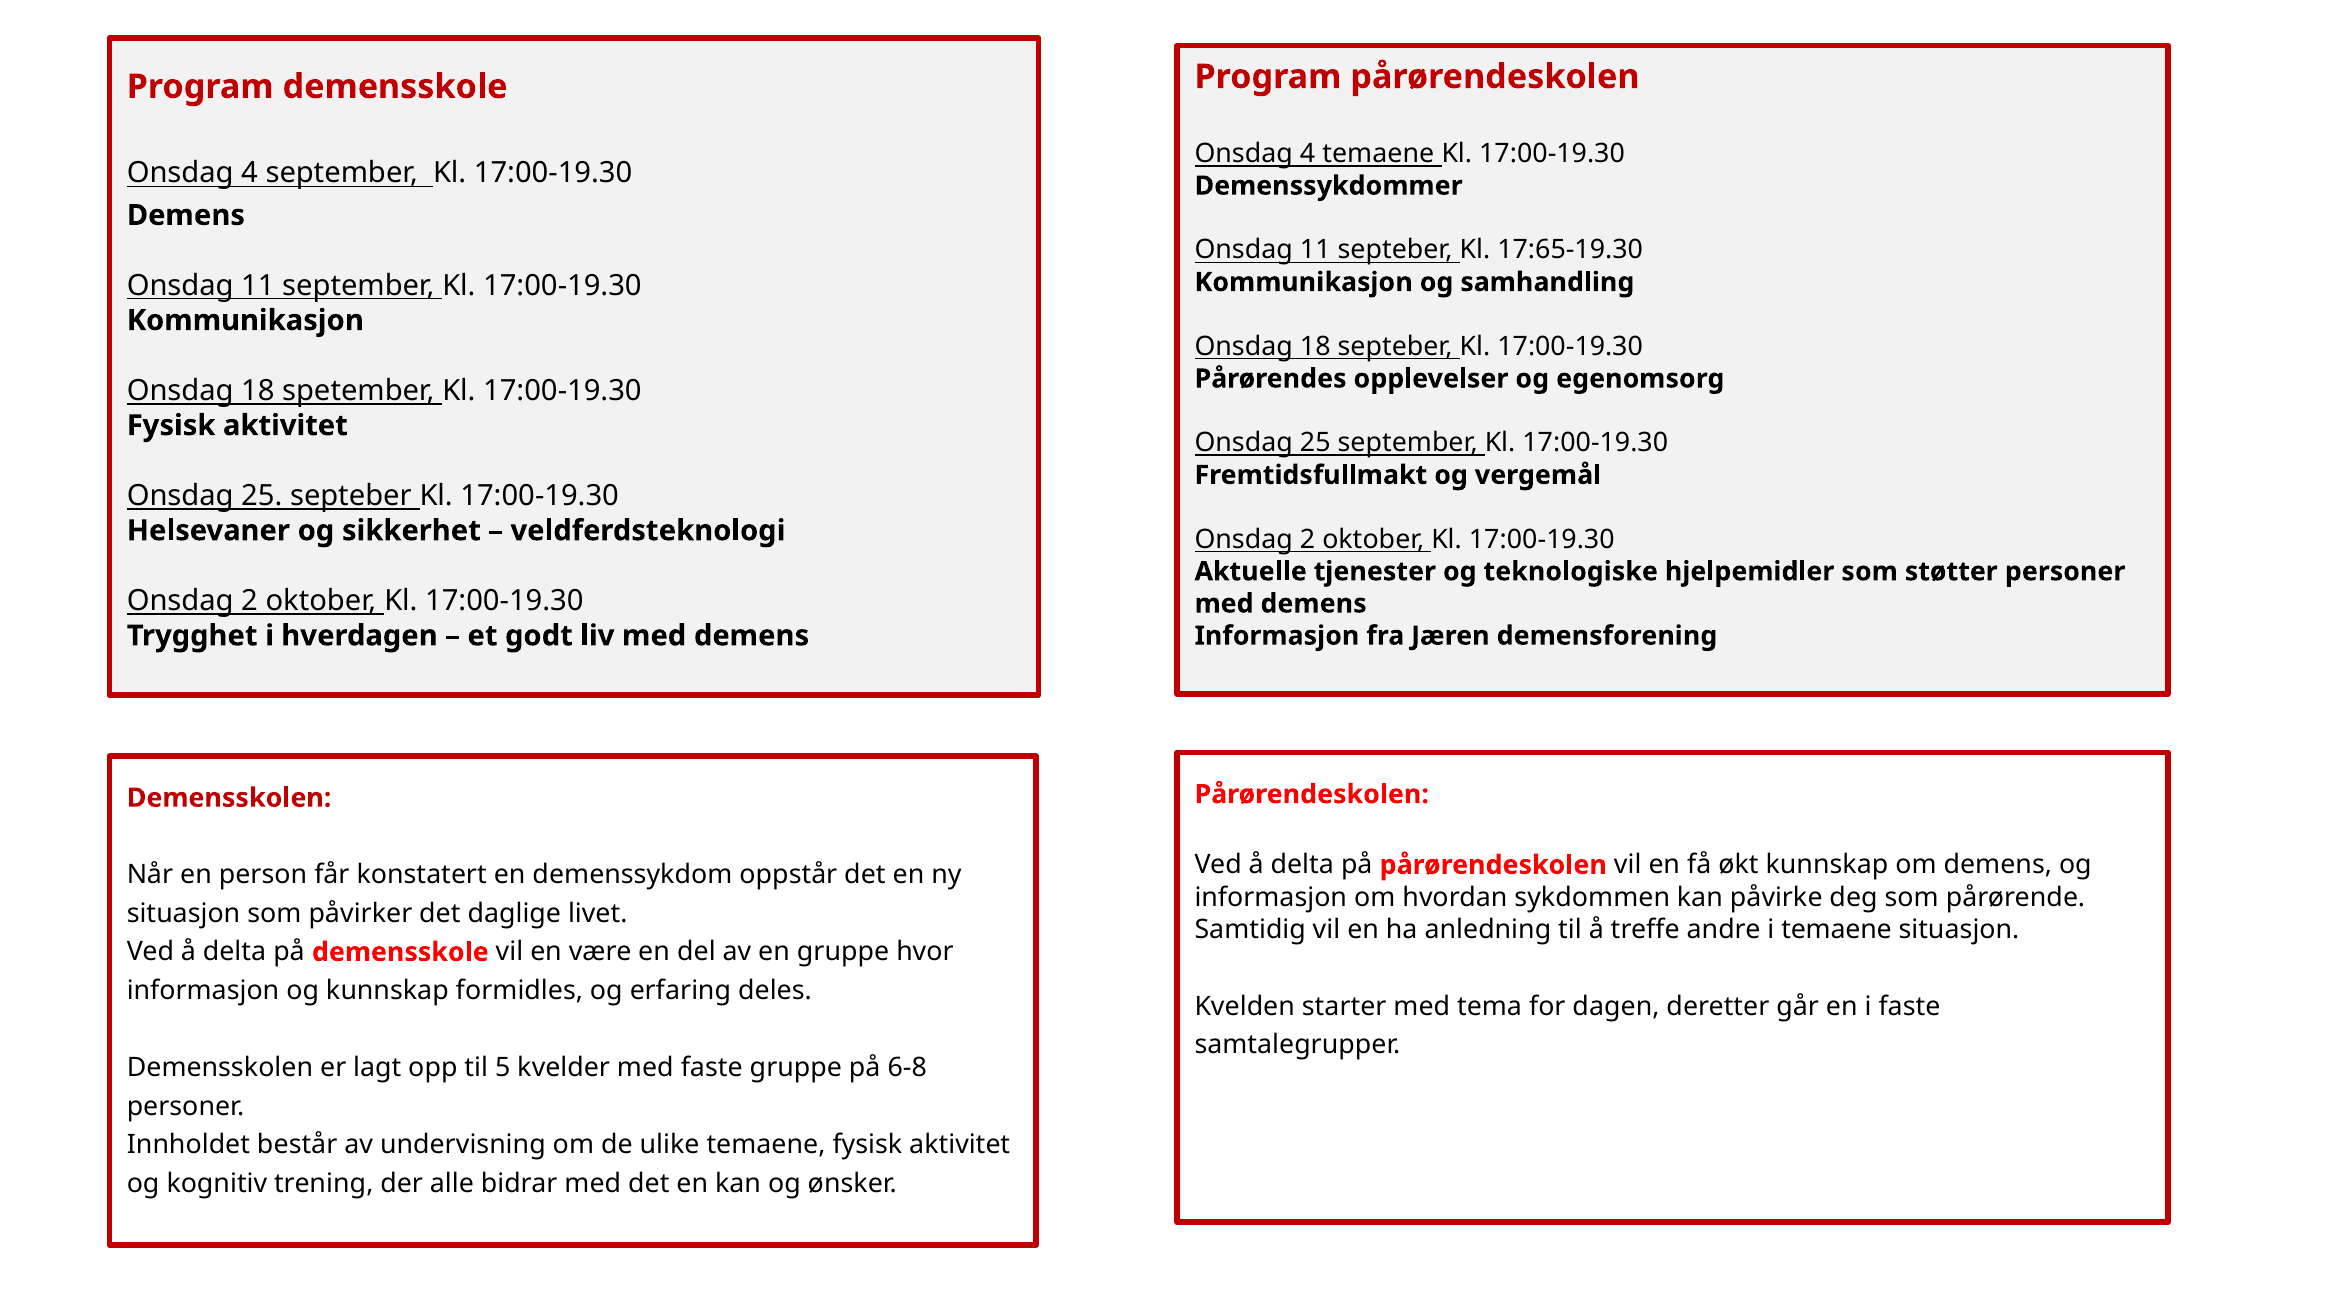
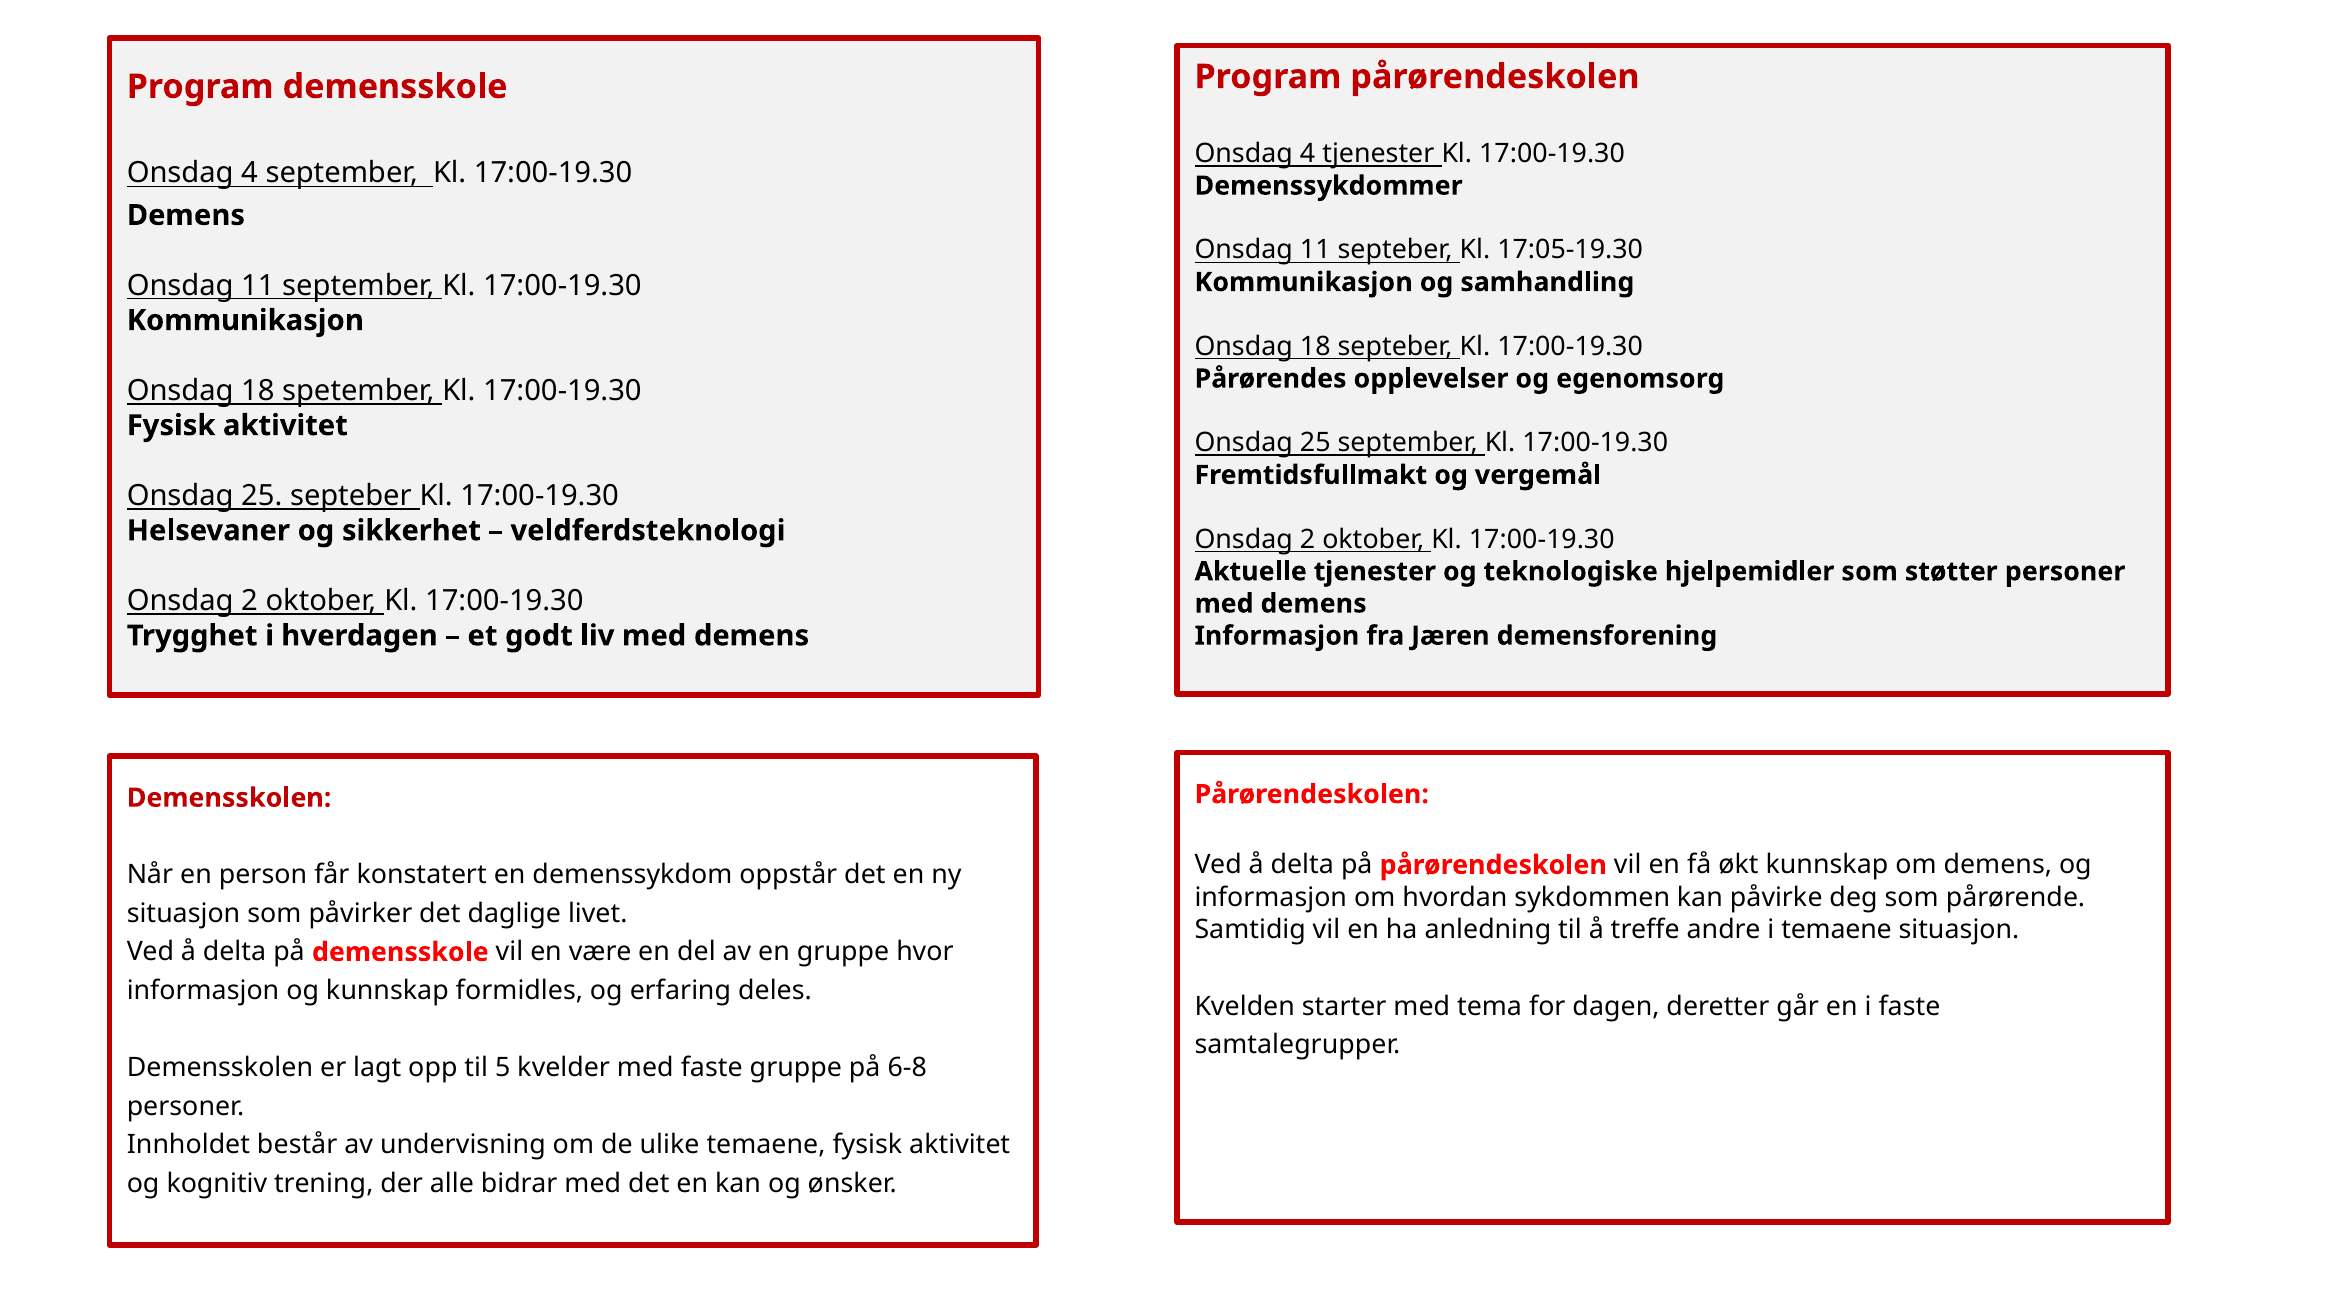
4 temaene: temaene -> tjenester (1378, 154)
17:65-19.30: 17:65-19.30 -> 17:05-19.30 (1570, 250)
